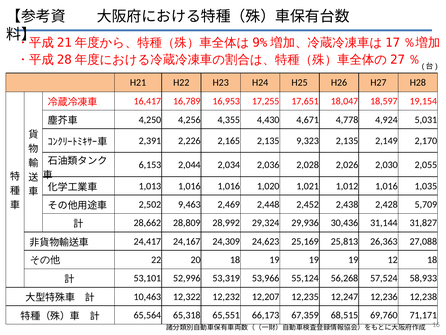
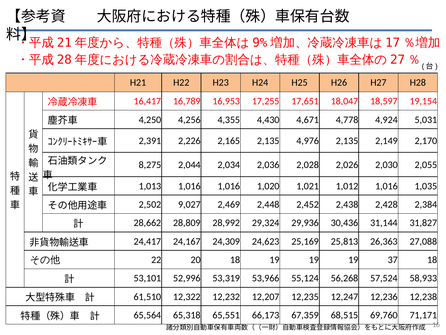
9,323: 9,323 -> 4,976 (308, 141)
6,153: 6,153 -> 8,275 (150, 165)
9,463: 9,463 -> 9,027 (189, 204)
5,709: 5,709 -> 2,384 (426, 204)
12: 12 -> 37 (393, 260)
10,463: 10,463 -> 61,510 (147, 296)
